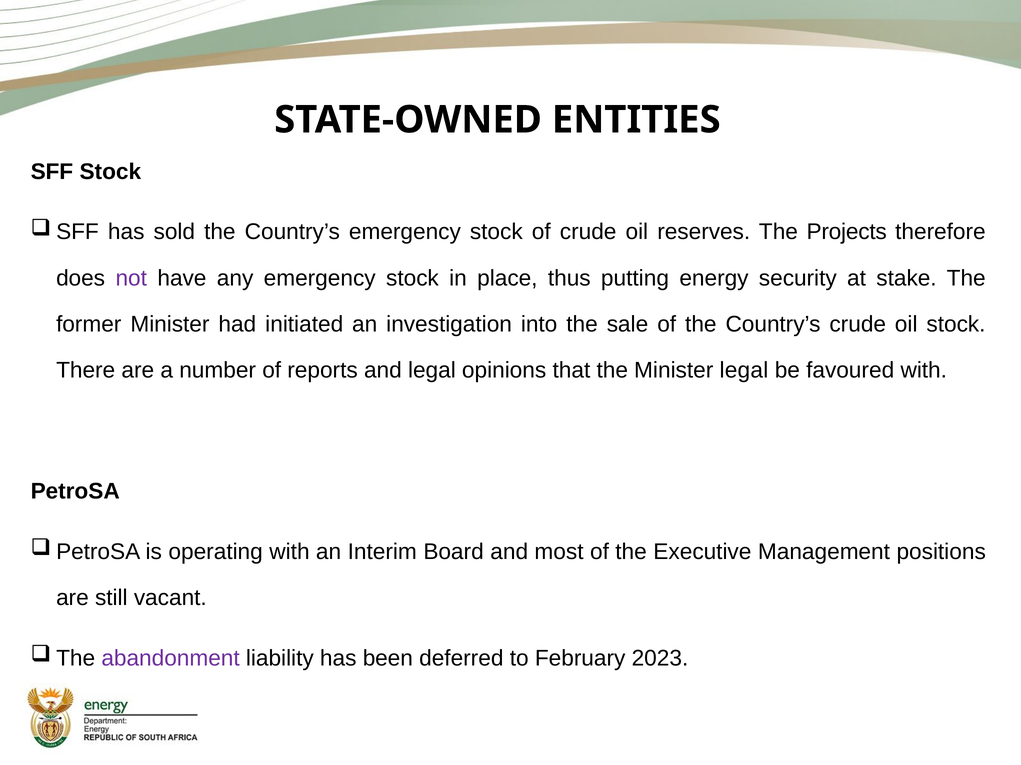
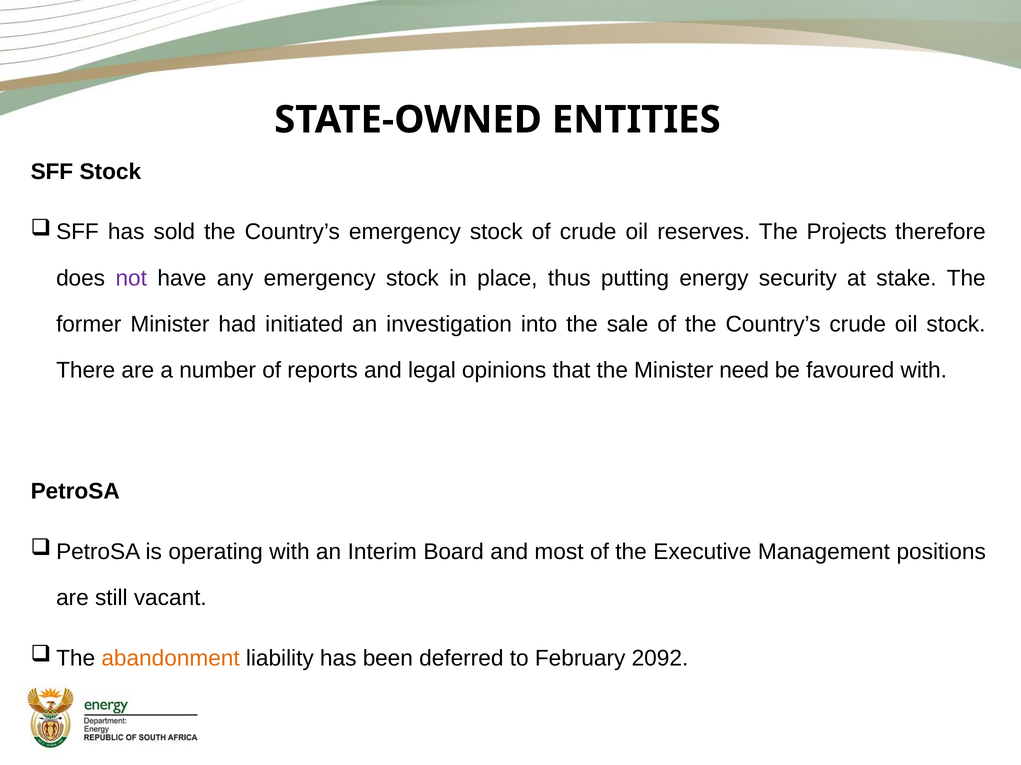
Minister legal: legal -> need (744, 371)
abandonment colour: purple -> orange (171, 659)
2023: 2023 -> 2092 (660, 659)
